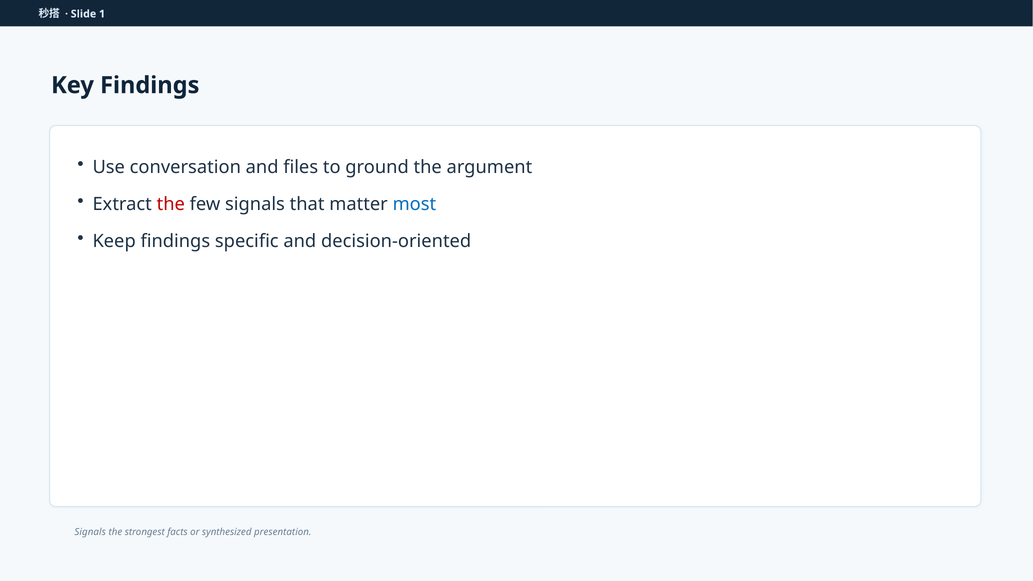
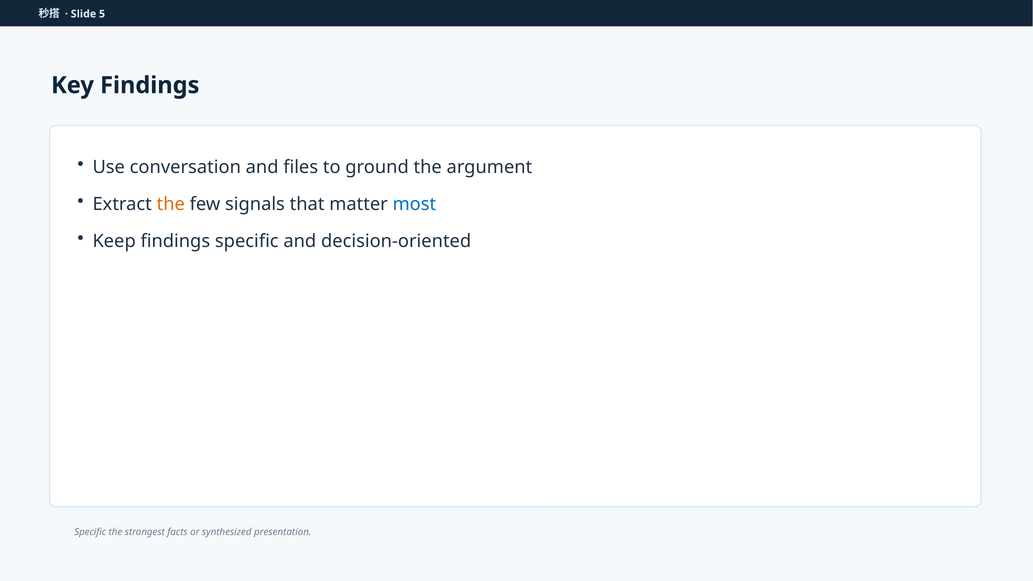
1: 1 -> 5 (102, 14)
the colour: red -> orange (171, 204)
Signals: Signals -> Specific (90, 532)
